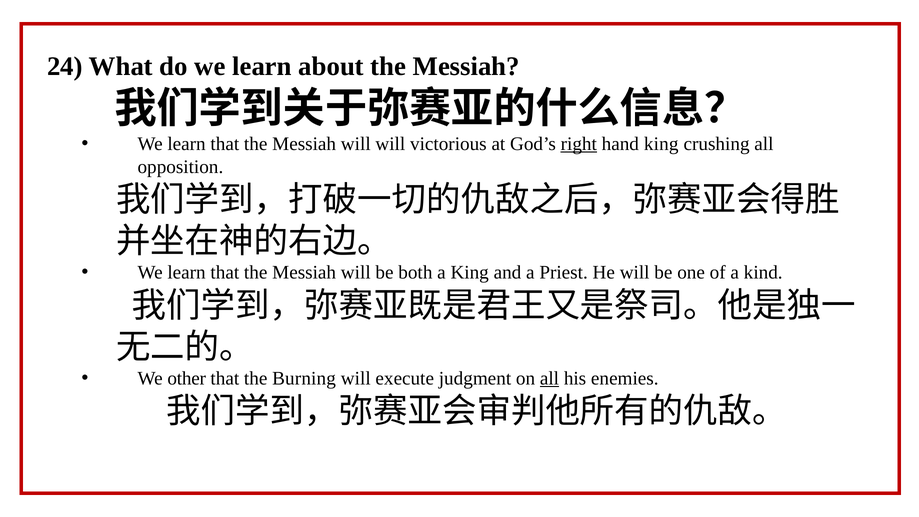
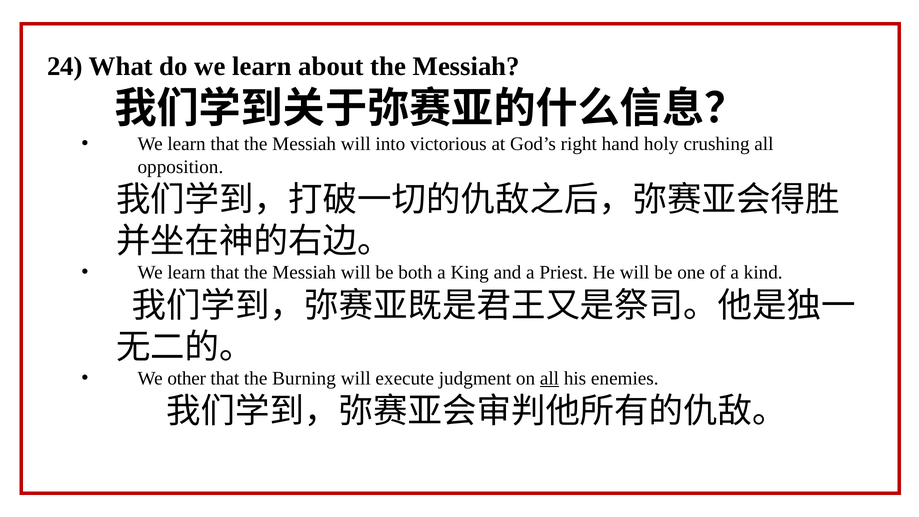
will will: will -> into (390, 144)
right underline: present -> none (579, 144)
hand king: king -> holy (661, 144)
